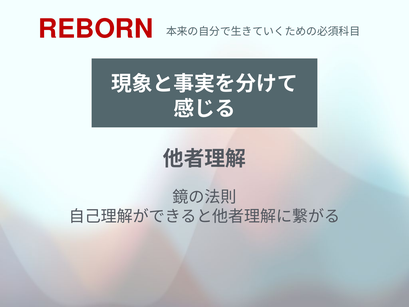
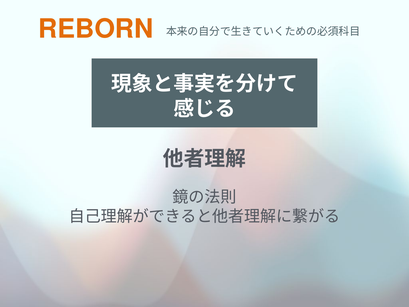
REBORN colour: red -> orange (96, 29)
